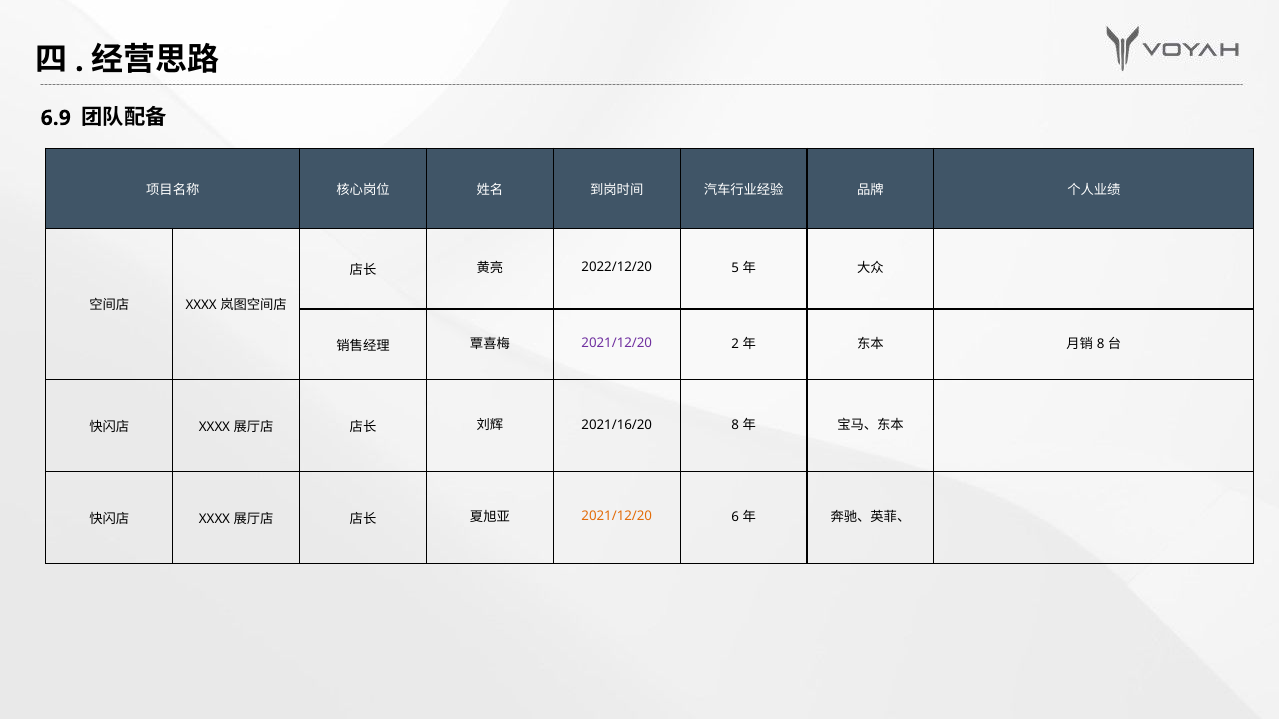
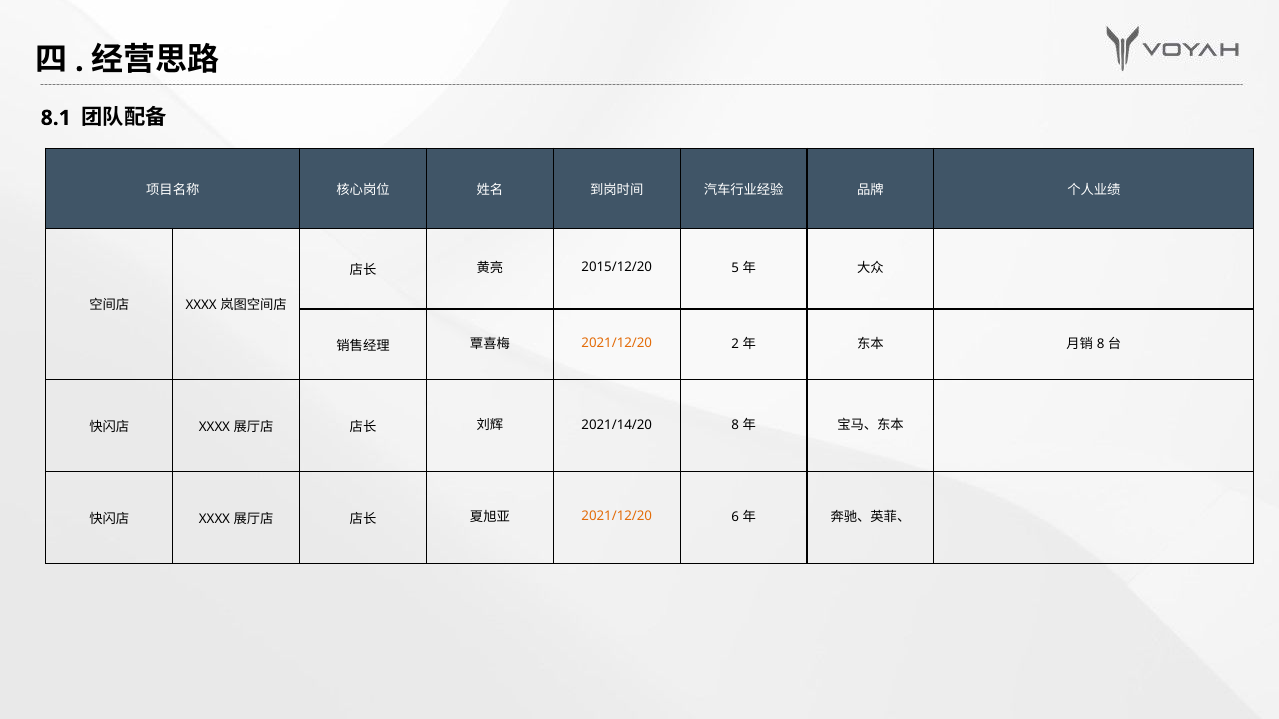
6.9: 6.9 -> 8.1 (56, 118)
2022/12/20: 2022/12/20 -> 2015/12/20 (617, 268)
2021/12/20 colour: purple -> orange (617, 344)
2021/16/20: 2021/16/20 -> 2021/14/20 (617, 425)
